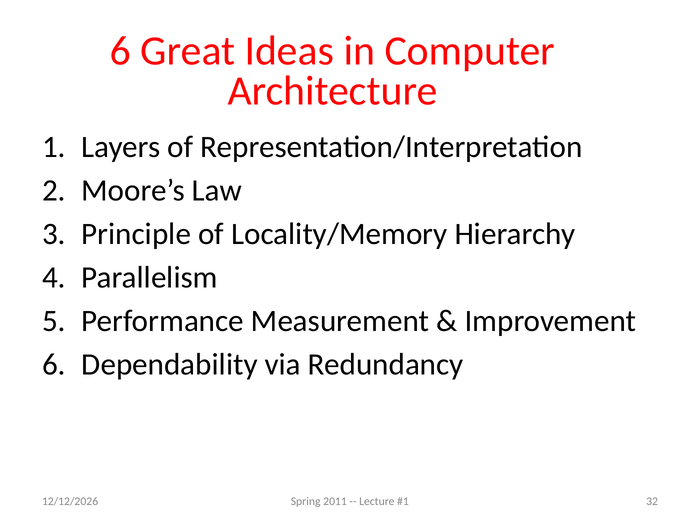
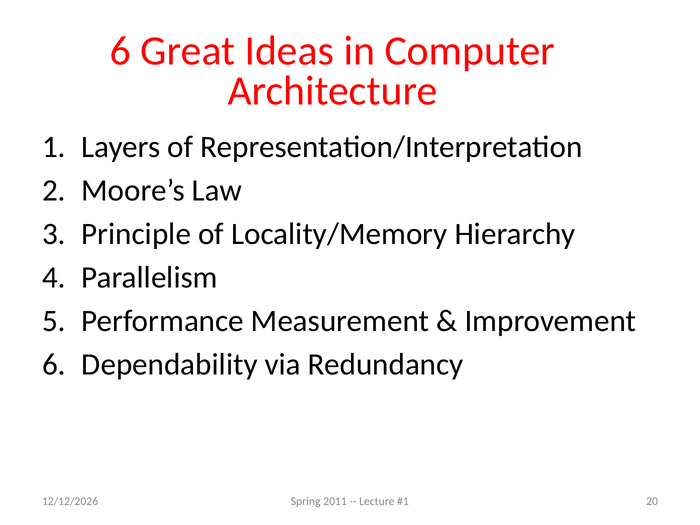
32: 32 -> 20 (652, 501)
